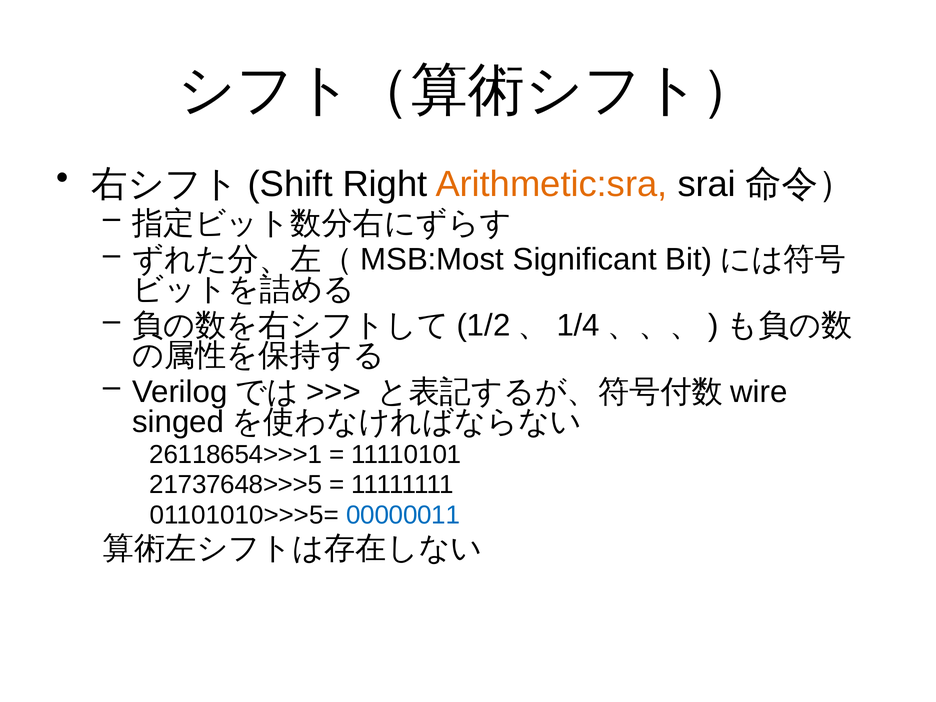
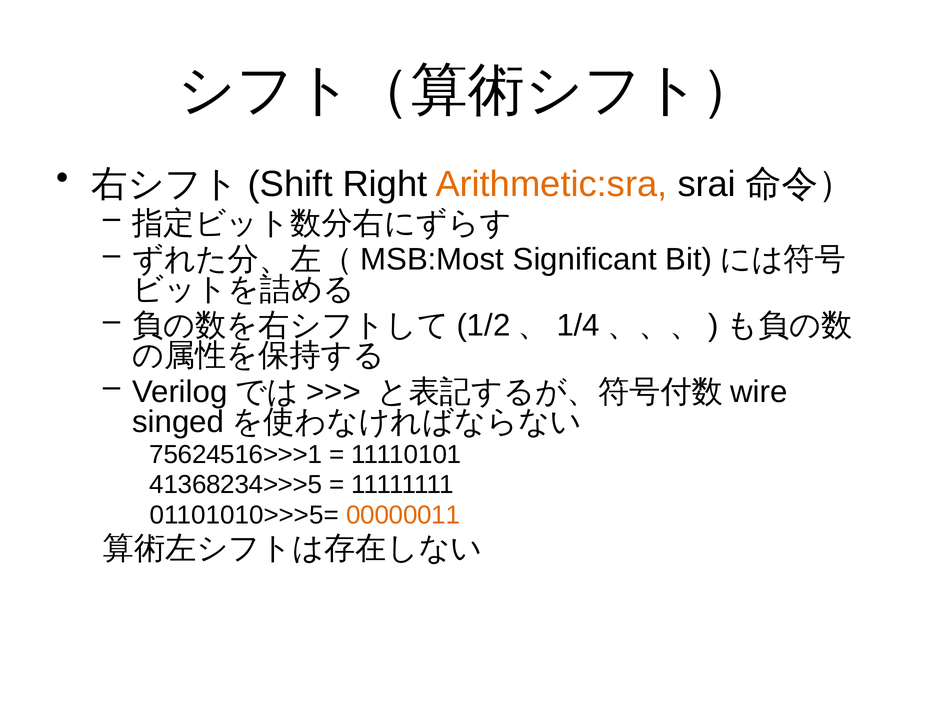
26118654>>>1: 26118654>>>1 -> 75624516>>>1 (236, 455)
21737648>>>5: 21737648>>>5 -> 41368234>>>5 (236, 485)
00000011 colour: blue -> orange (403, 515)
